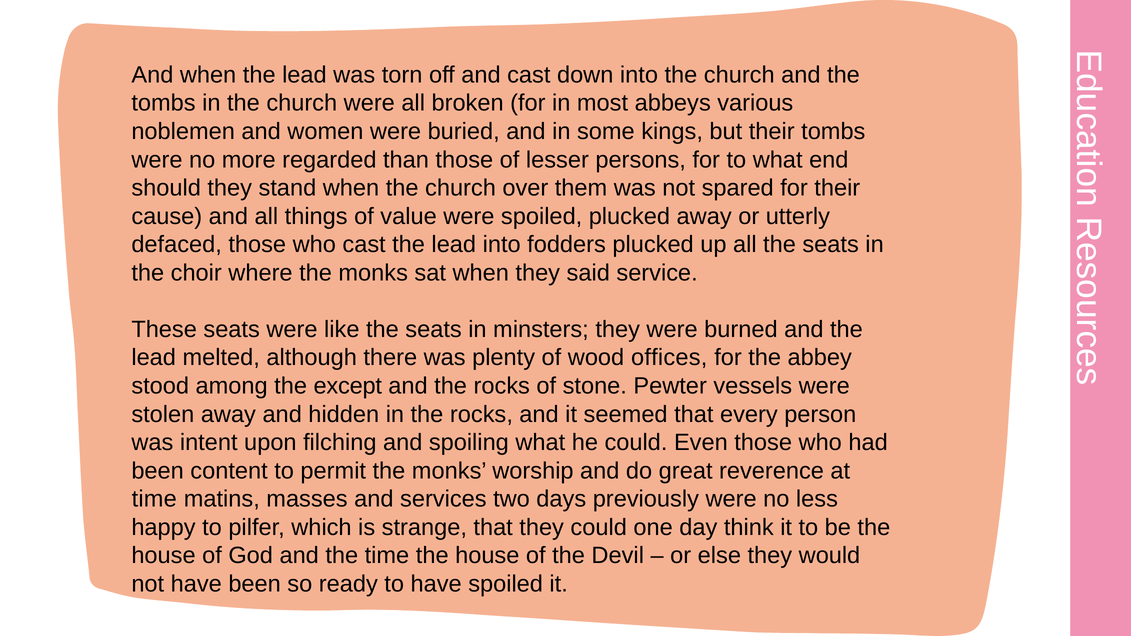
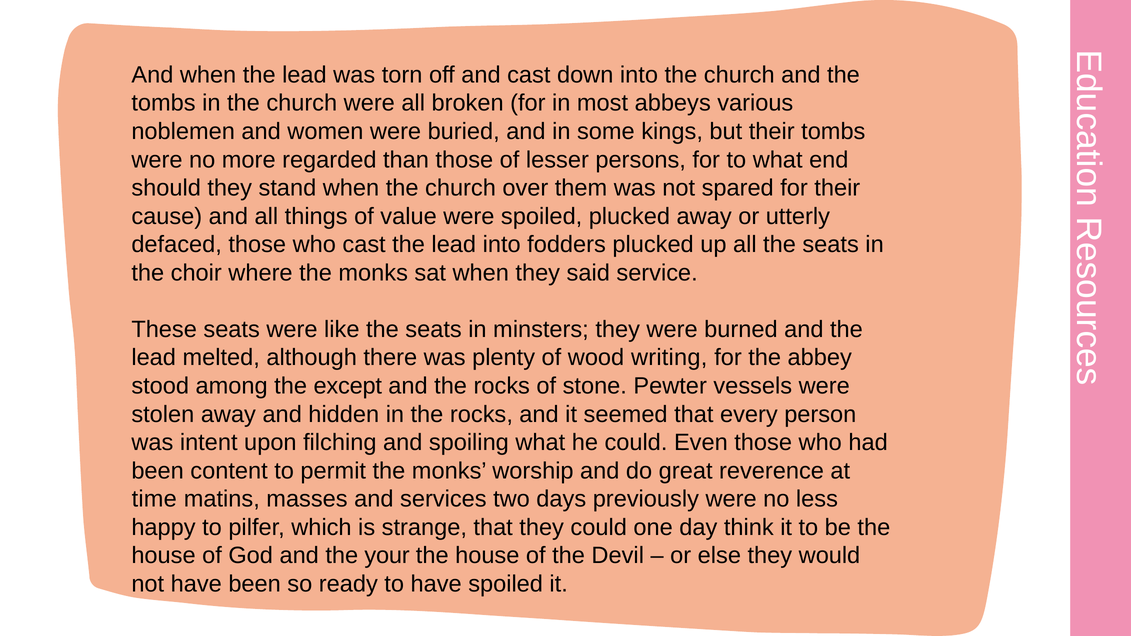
offices: offices -> writing (669, 358)
the time: time -> your (387, 556)
